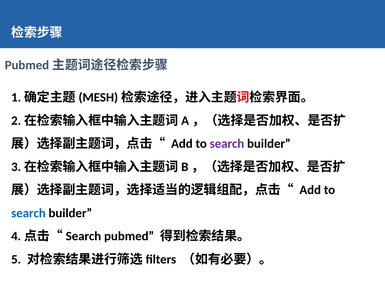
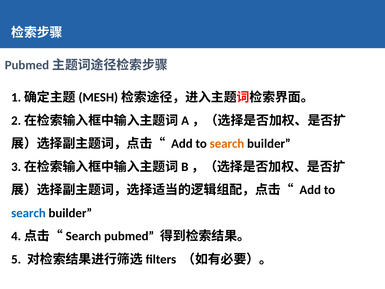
search colour: purple -> orange (227, 144)
